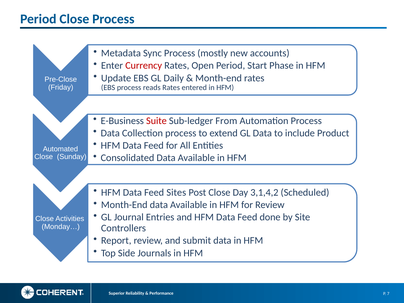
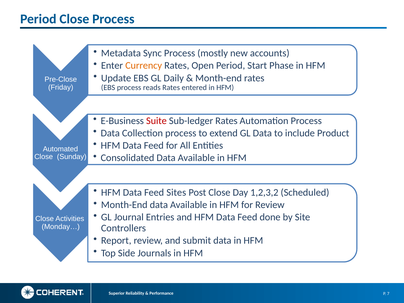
Currency colour: red -> orange (144, 66)
Sub-ledger From: From -> Rates (226, 121)
3,1,4,2: 3,1,4,2 -> 1,2,3,2 (264, 192)
